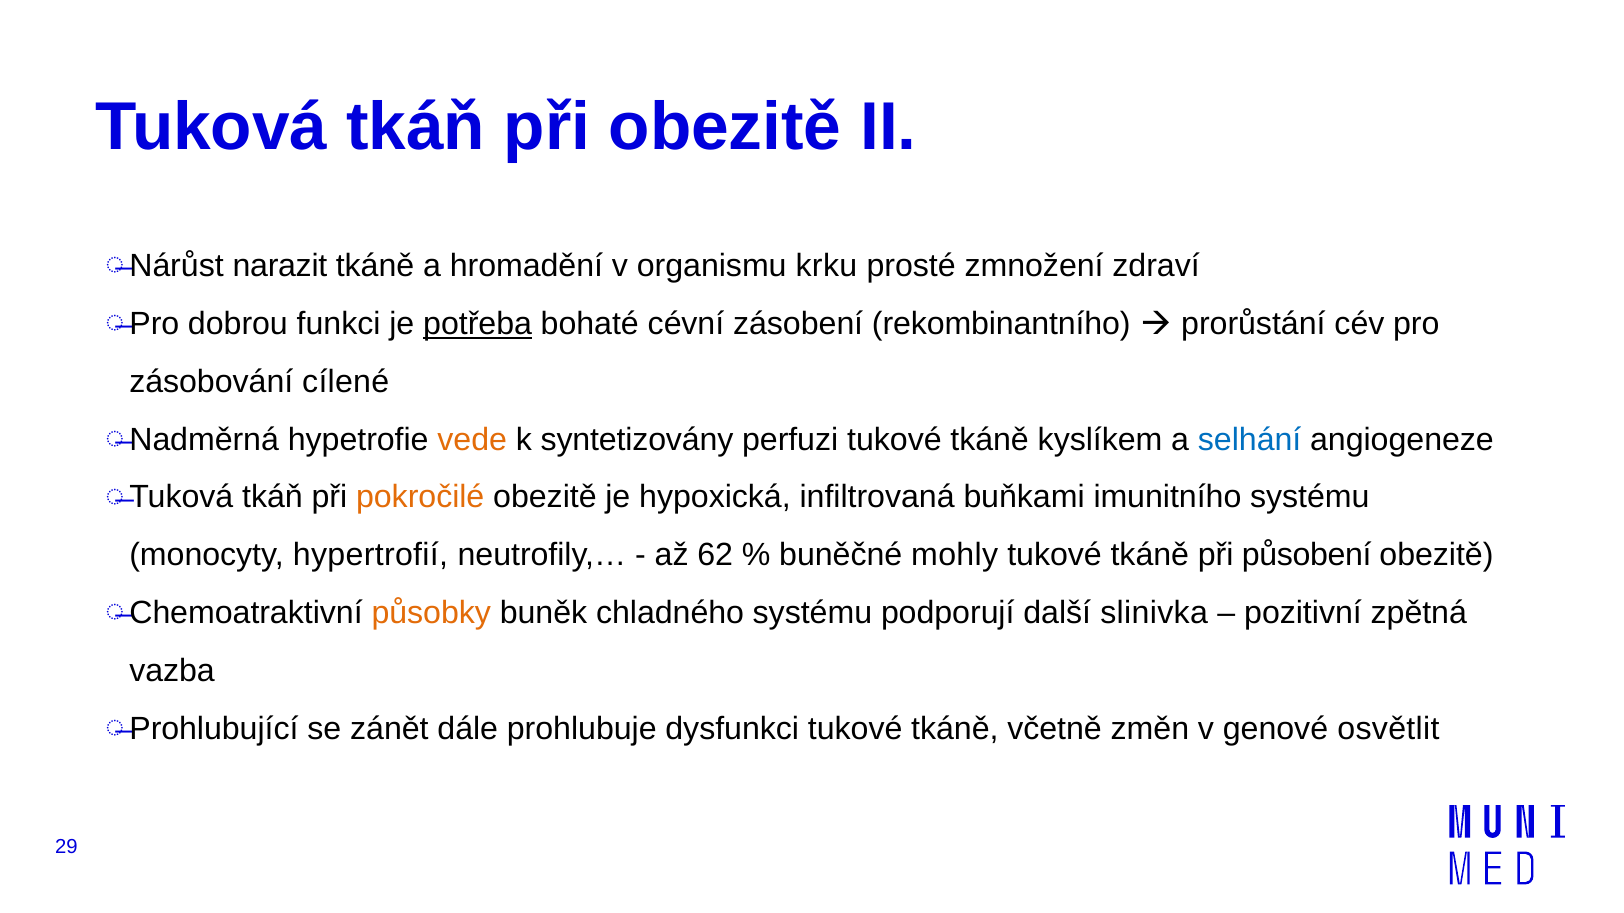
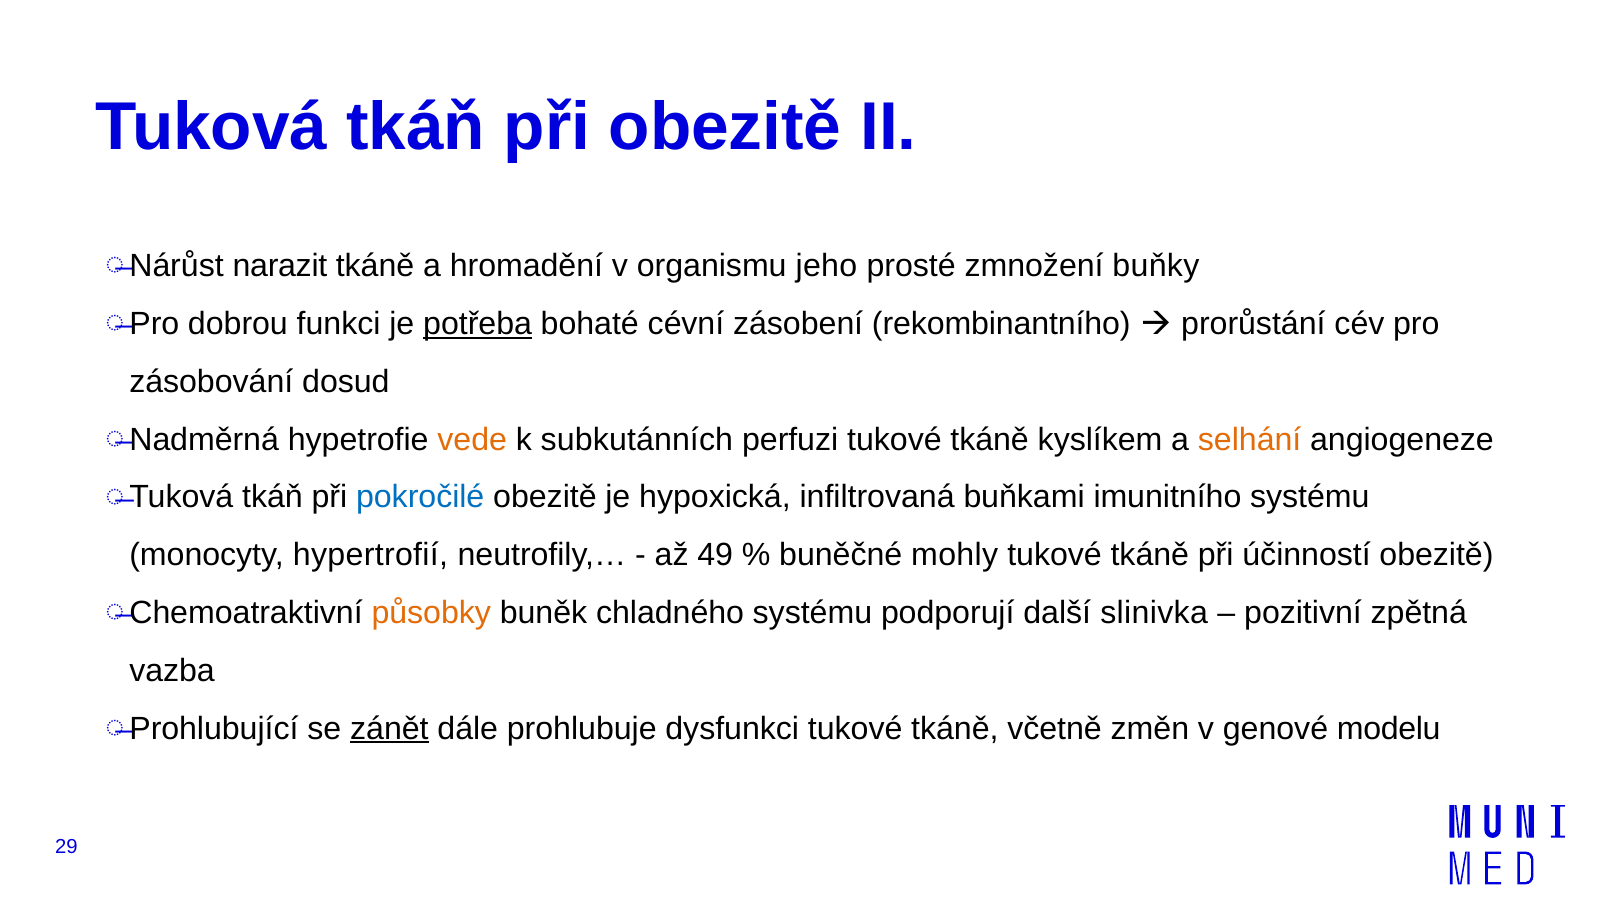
krku: krku -> jeho (826, 266)
zdraví: zdraví -> buňky (1156, 266)
cílené: cílené -> dosud (346, 382)
syntetizovány: syntetizovány -> subkutánních (637, 440)
selhání colour: blue -> orange (1250, 440)
pokročilé colour: orange -> blue (420, 498)
62: 62 -> 49 (715, 555)
působení: působení -> účinností (1307, 555)
zánět underline: none -> present (389, 729)
osvětlit: osvětlit -> modelu (1389, 729)
